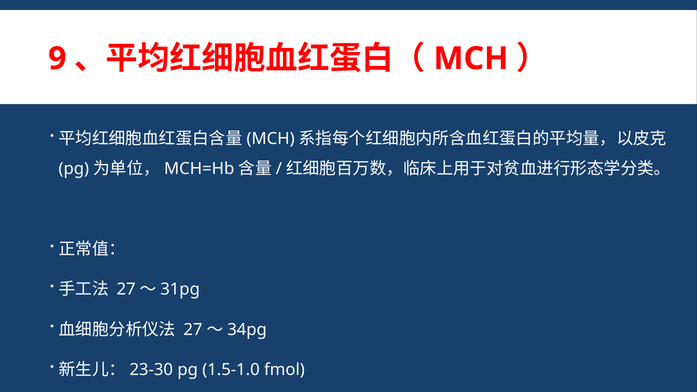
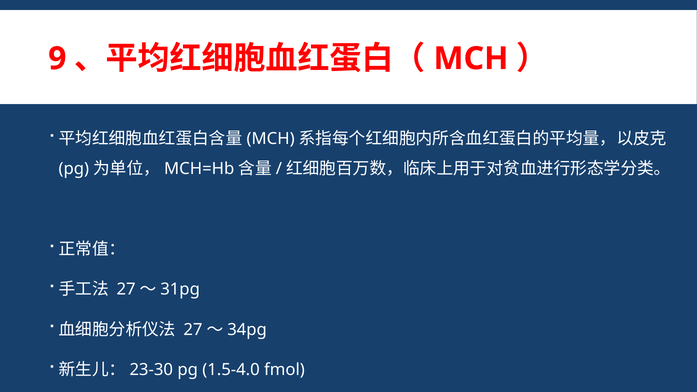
1.5-1.0: 1.5-1.0 -> 1.5-4.0 (231, 370)
